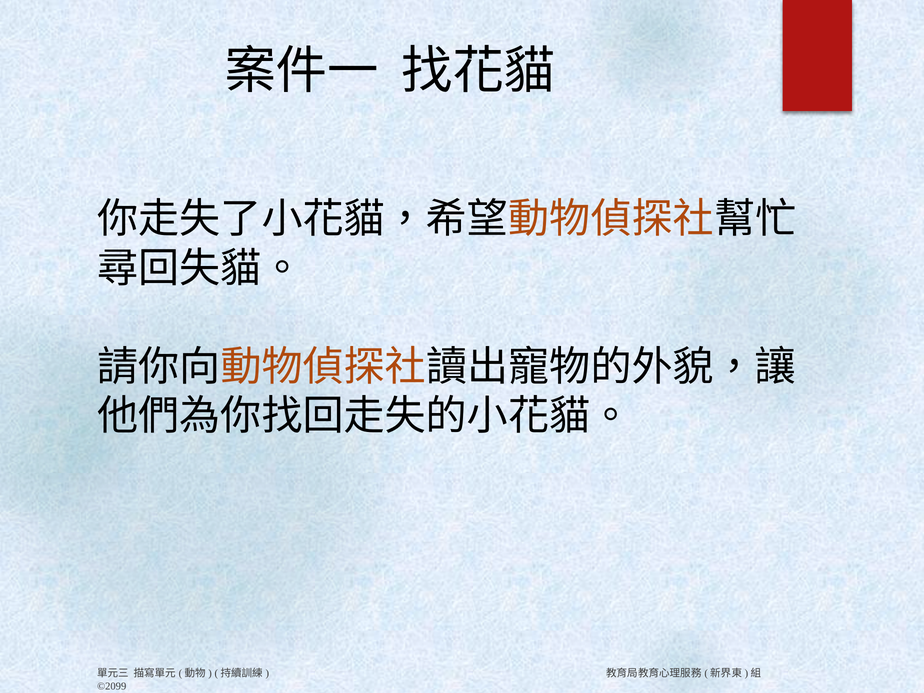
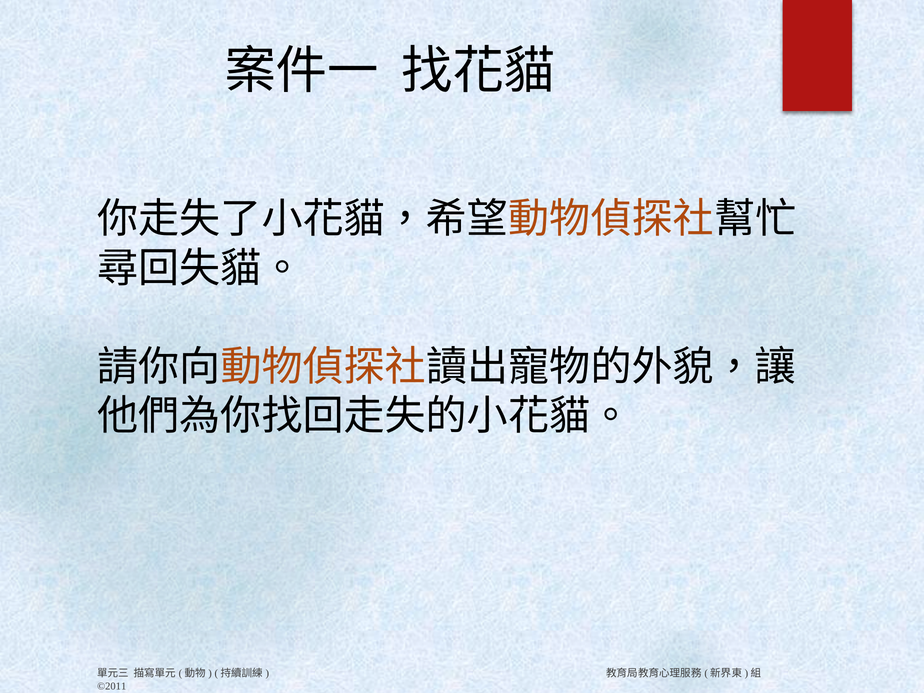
©2099: ©2099 -> ©2011 (112, 686)
